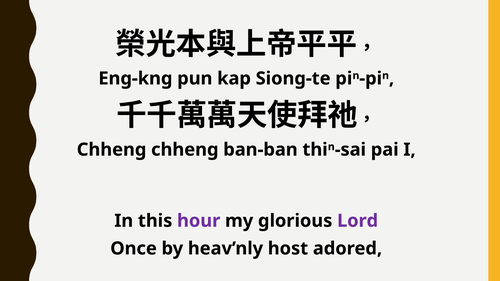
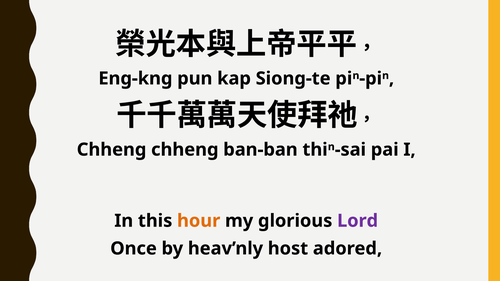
hour colour: purple -> orange (199, 221)
